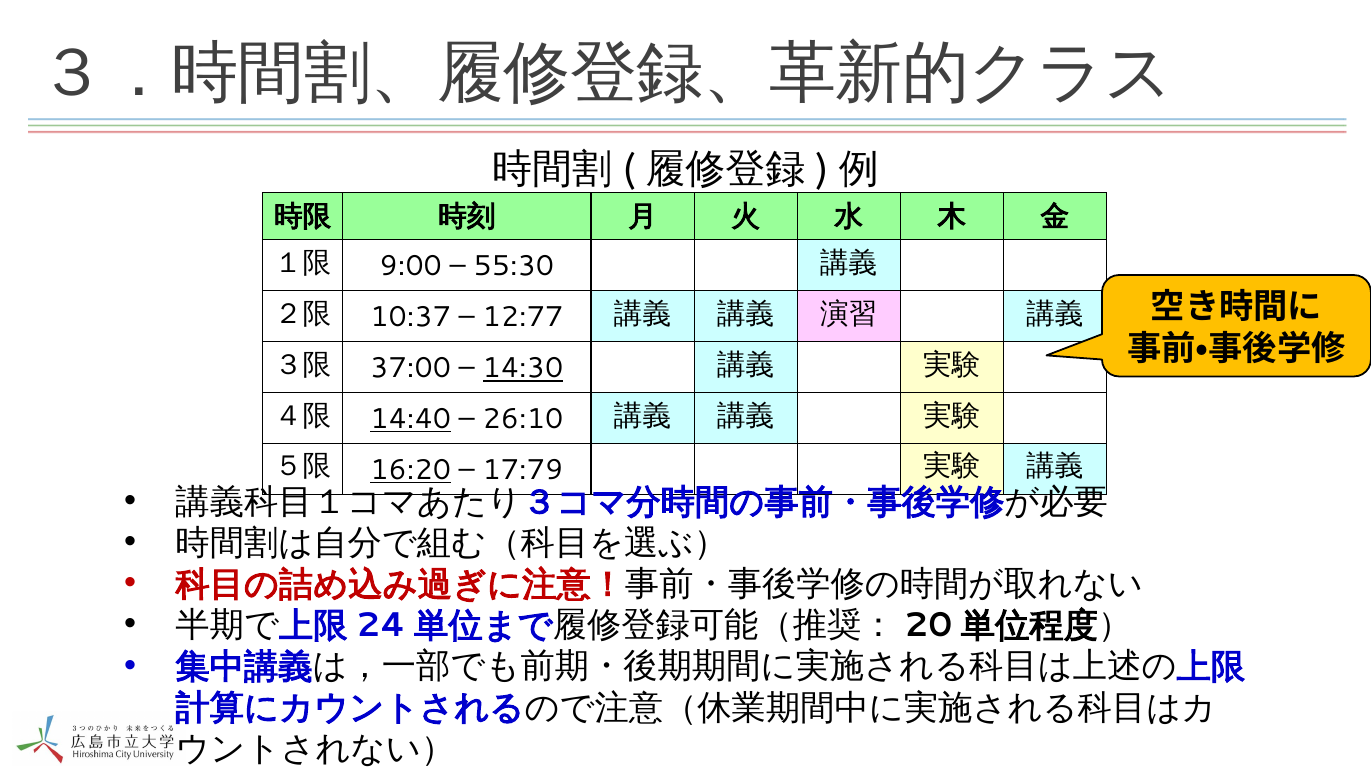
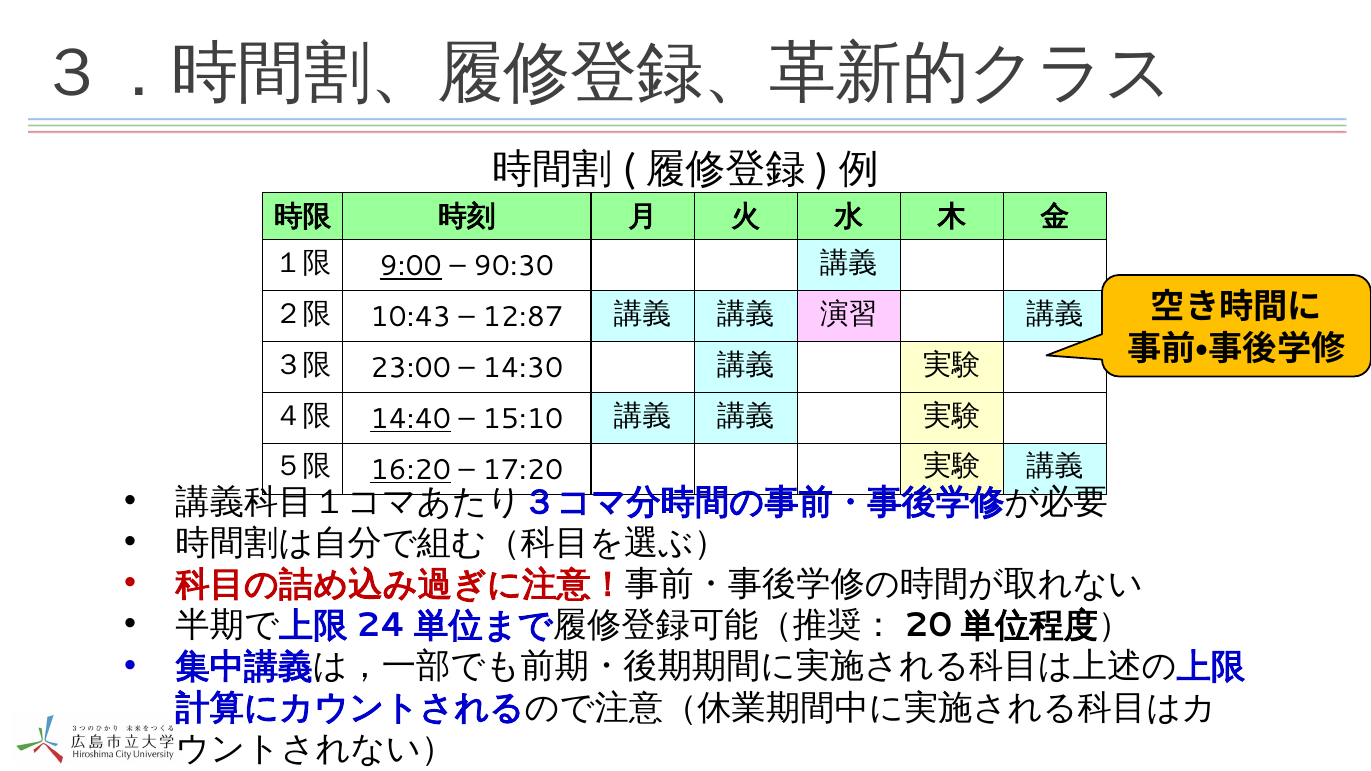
9:00 underline: none -> present (411, 267)
55:30: 55:30 -> 90:30 (514, 267)
10:37: 10:37 -> 10:43 (411, 318)
12:77: 12:77 -> 12:87 (523, 318)
37:00: 37:00 -> 23:00 (411, 368)
14:30 underline: present -> none (523, 368)
26:10: 26:10 -> 15:10 (523, 419)
17:79: 17:79 -> 17:20 (523, 470)
